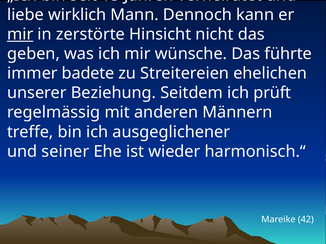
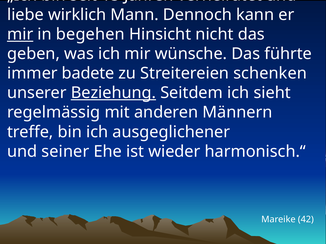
zerstörte: zerstörte -> begehen (90, 34)
ehelichen: ehelichen -> schenken (270, 73)
Beziehung underline: none -> present (113, 93)
prüft: prüft -> sieht (272, 93)
